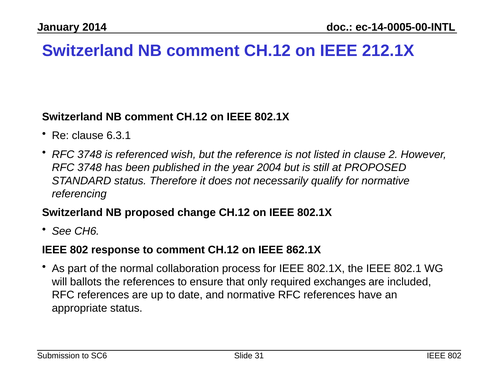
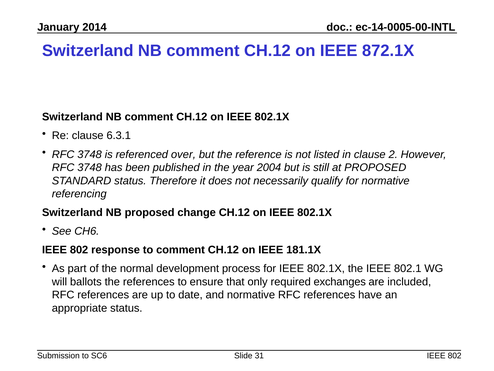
212.1X: 212.1X -> 872.1X (388, 51)
wish: wish -> over (183, 154)
862.1X: 862.1X -> 181.1X (304, 250)
collaboration: collaboration -> development (188, 268)
